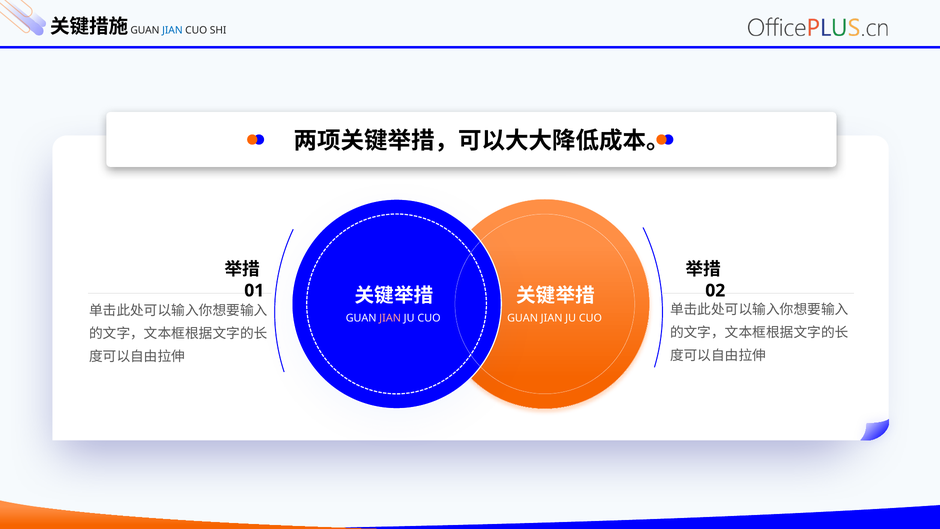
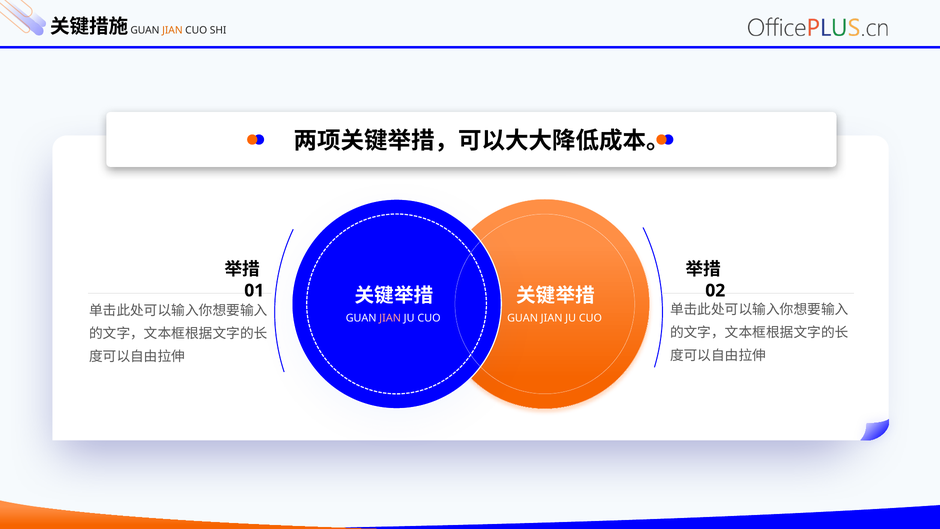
JIAN colour: blue -> orange (172, 30)
